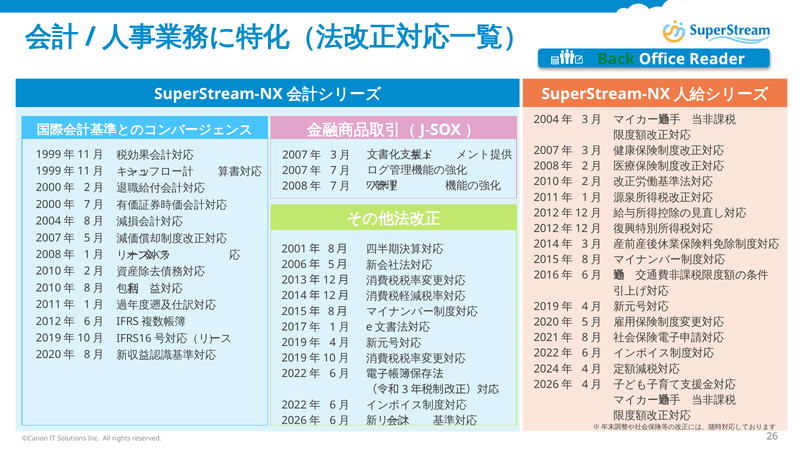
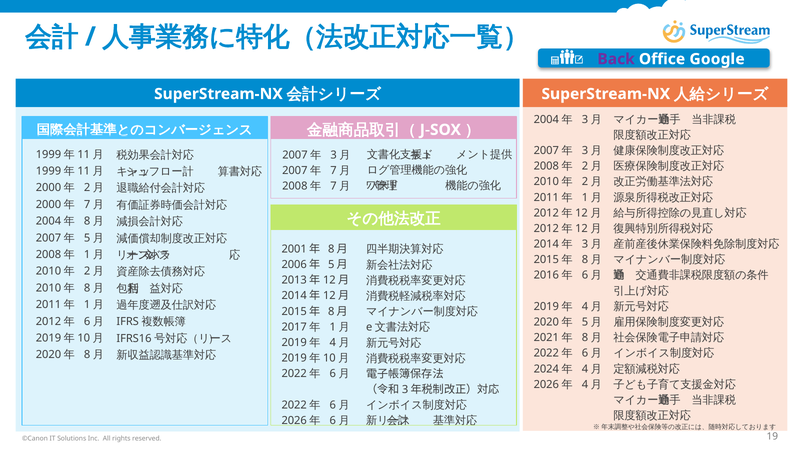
Back colour: green -> purple (616, 59)
Reader: Reader -> Google (717, 59)
26: 26 -> 19 (772, 436)
